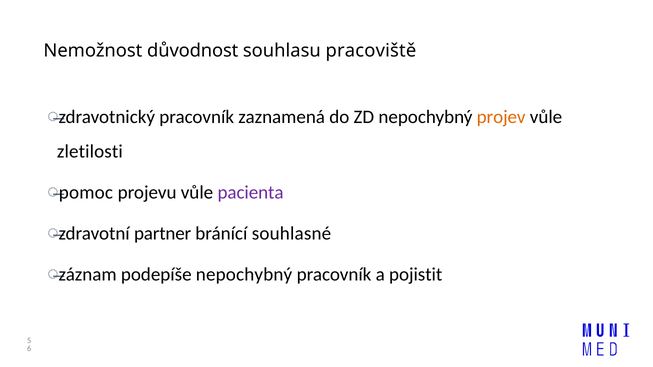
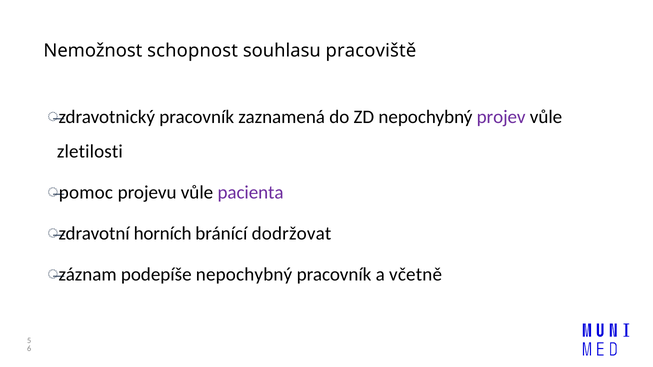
důvodnost: důvodnost -> schopnost (193, 51)
projev colour: orange -> purple (501, 117)
partner: partner -> horních (163, 234)
souhlasné: souhlasné -> dodržovat (292, 234)
pojistit: pojistit -> včetně (416, 275)
